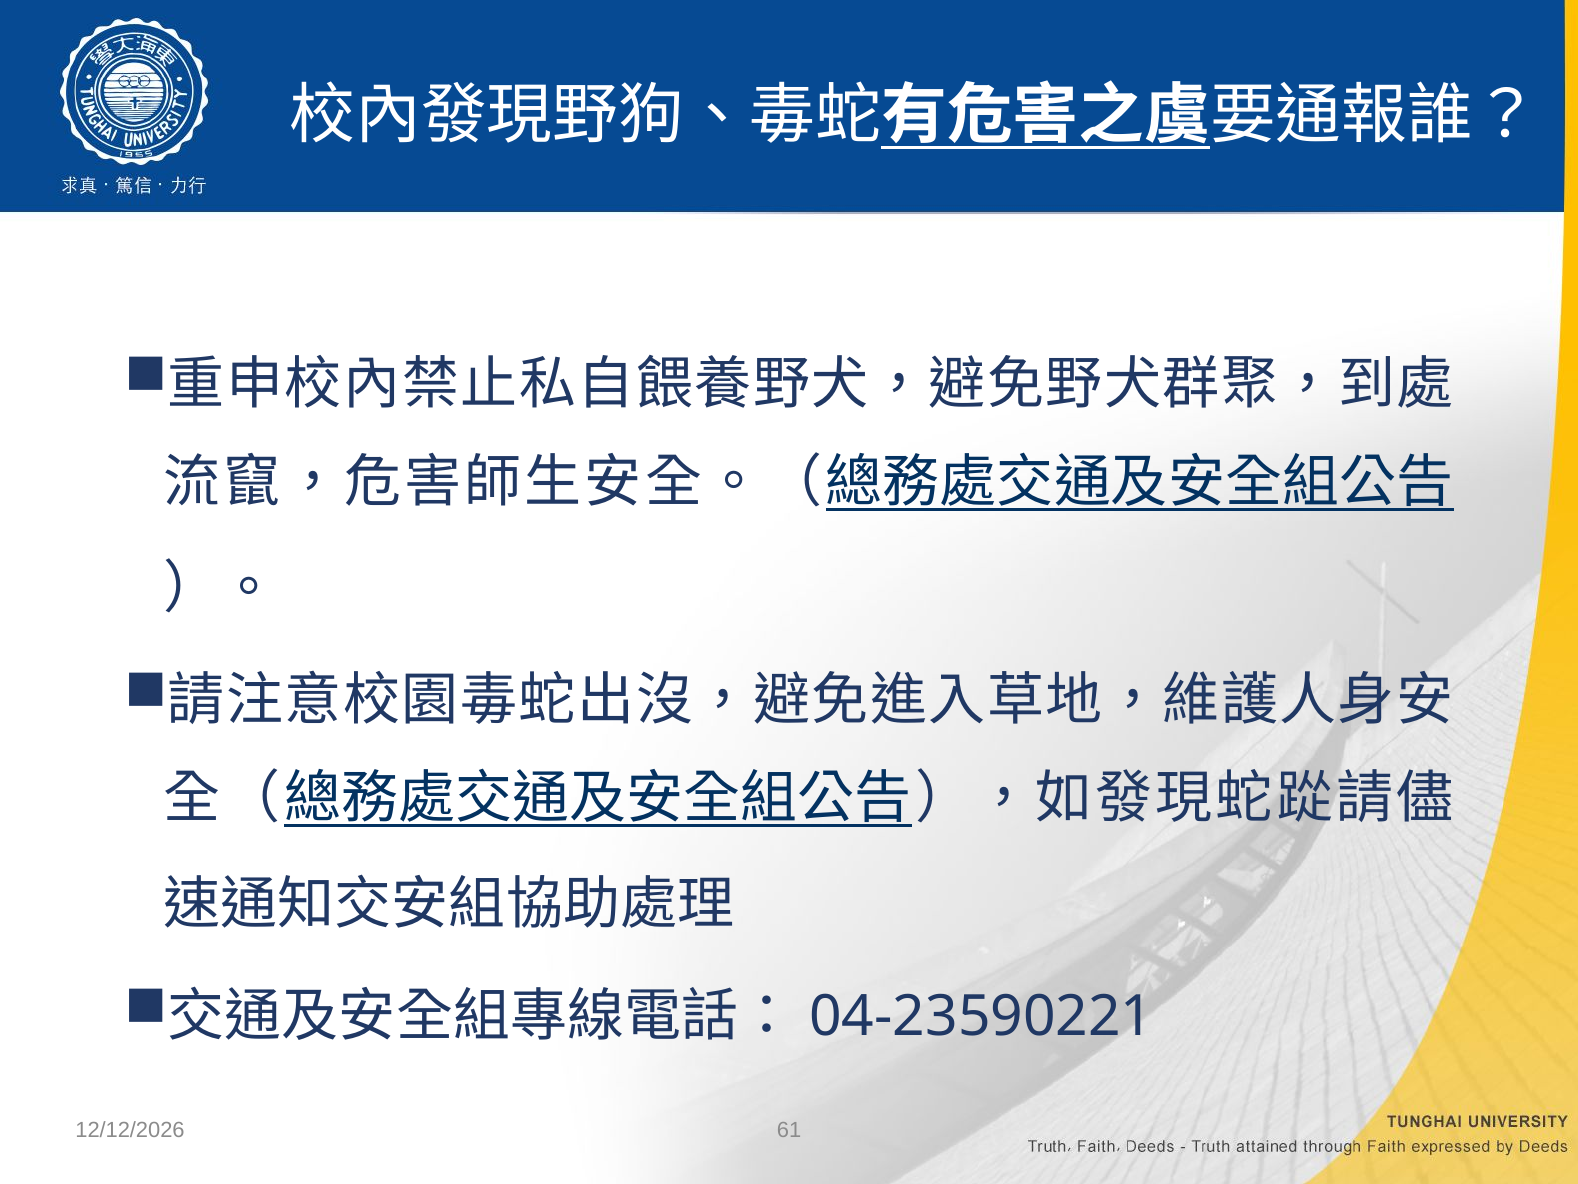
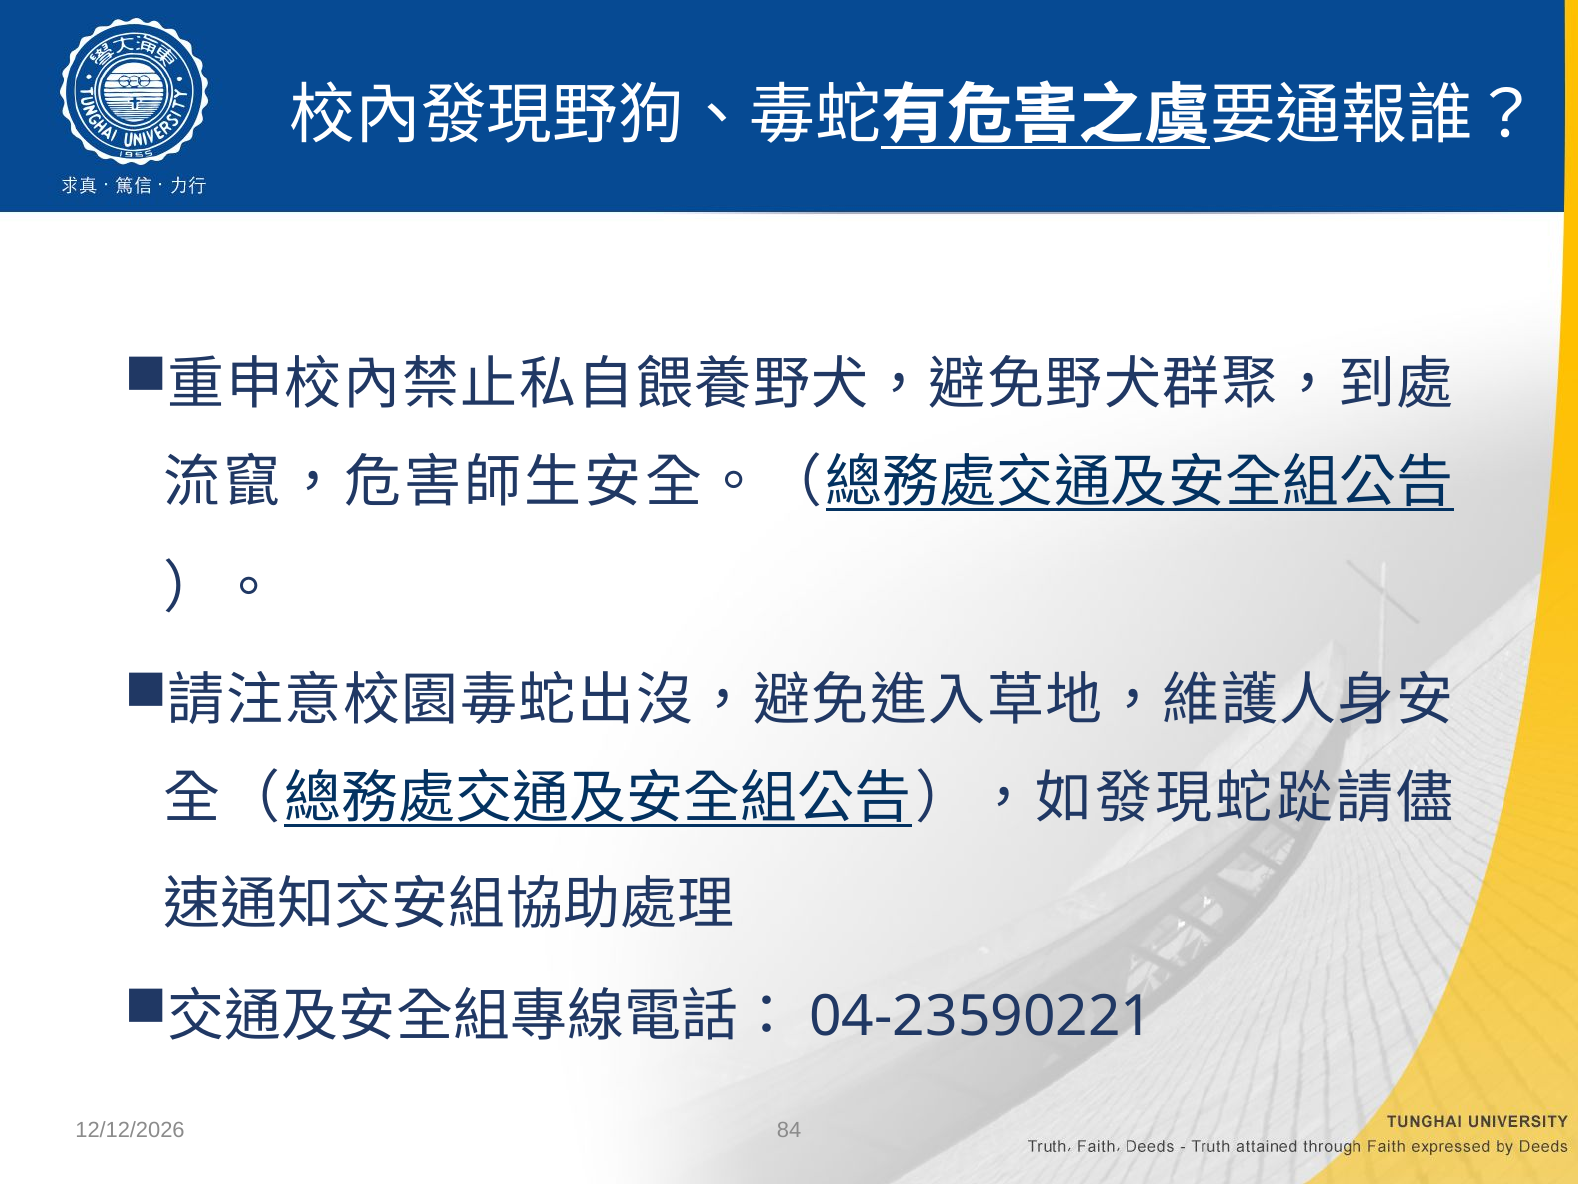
61: 61 -> 84 (789, 1130)
